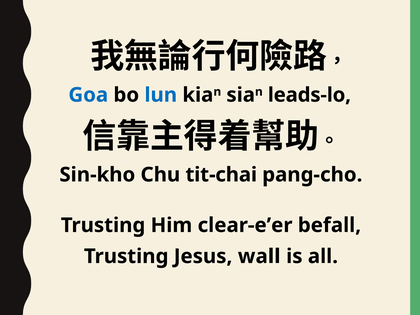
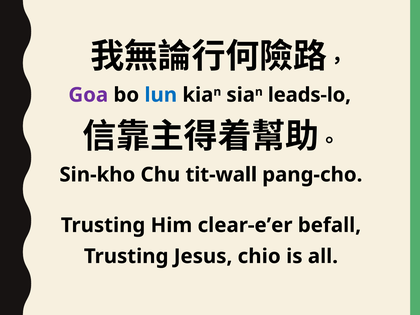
Goa colour: blue -> purple (88, 95)
tit-chai: tit-chai -> tit-wall (221, 175)
wall: wall -> chio (259, 256)
